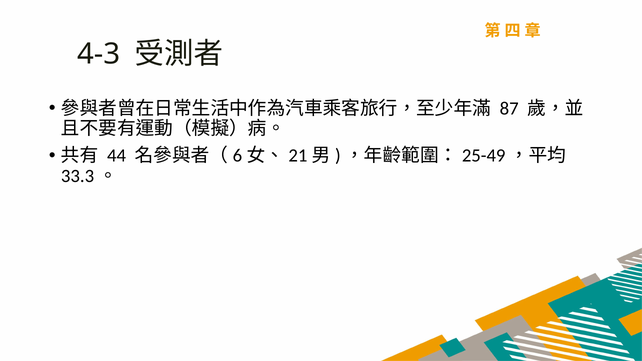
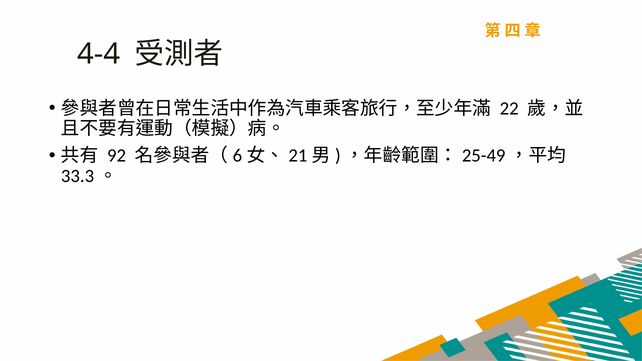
4-3: 4-3 -> 4-4 (99, 54)
87: 87 -> 22 (509, 109)
44: 44 -> 92 (117, 156)
